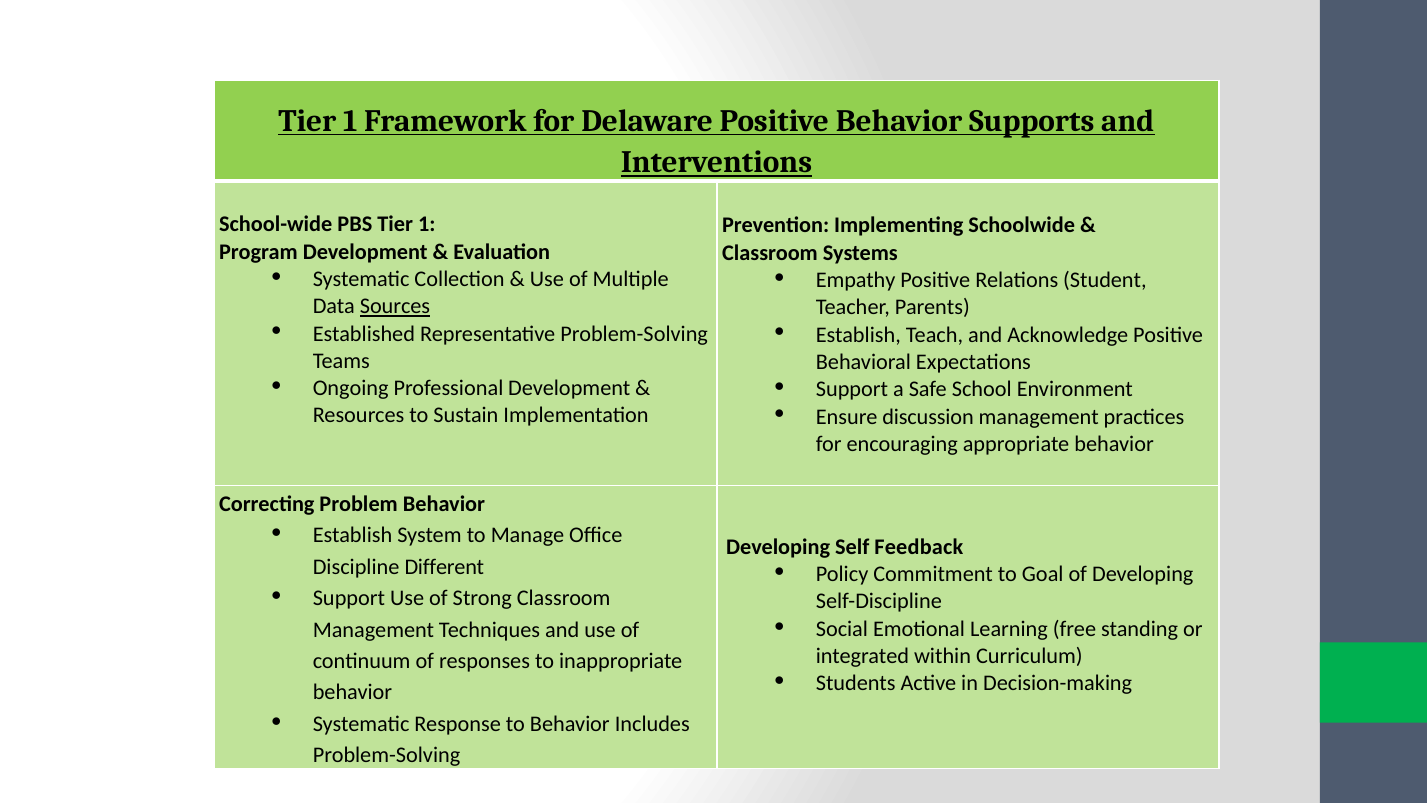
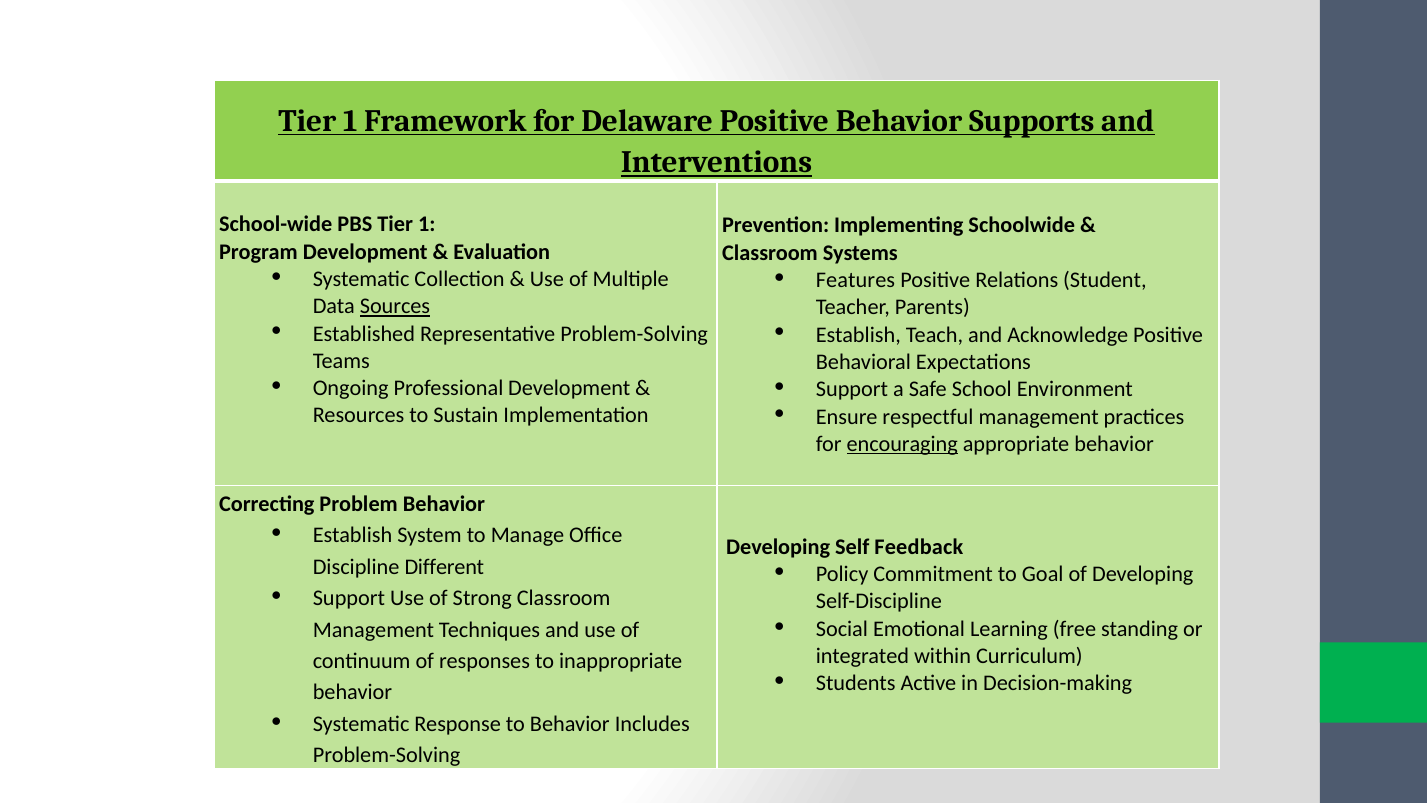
Empathy: Empathy -> Features (856, 280)
discussion: discussion -> respectful (928, 417)
encouraging underline: none -> present (902, 444)
